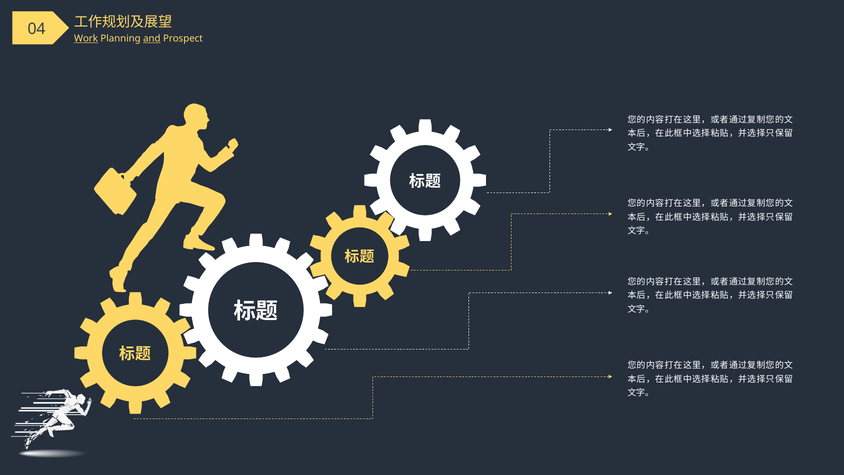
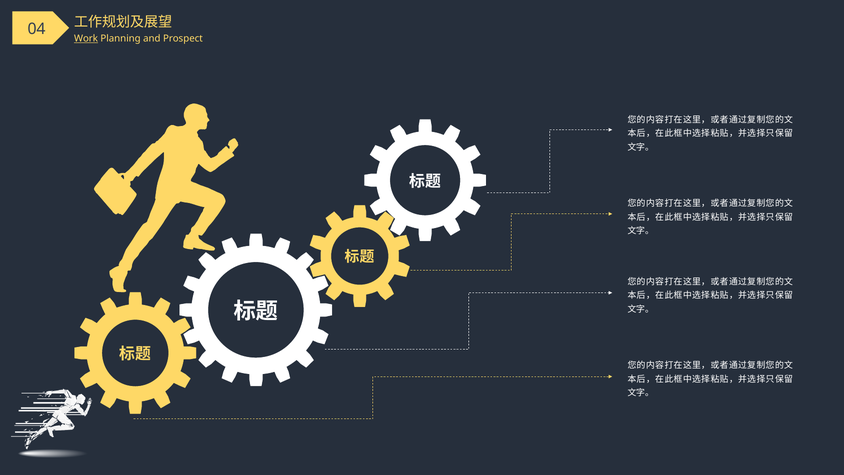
and underline: present -> none (152, 39)
